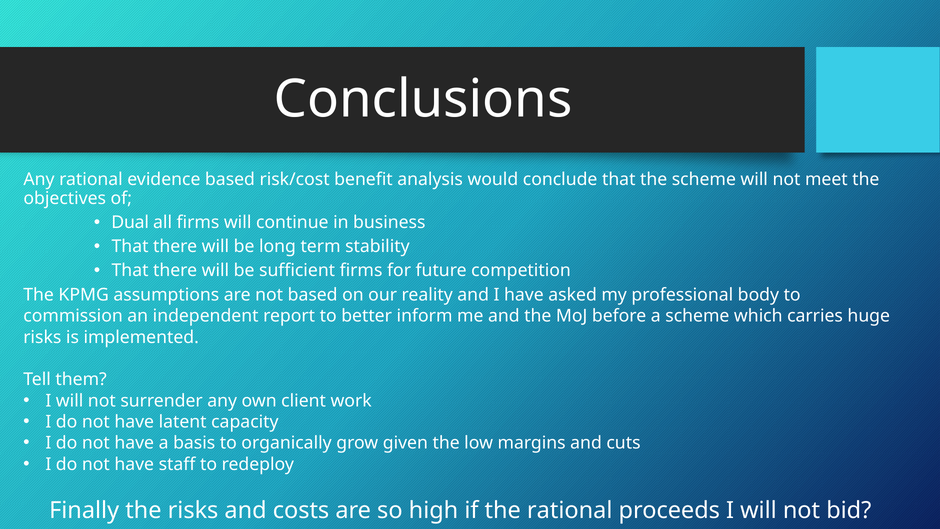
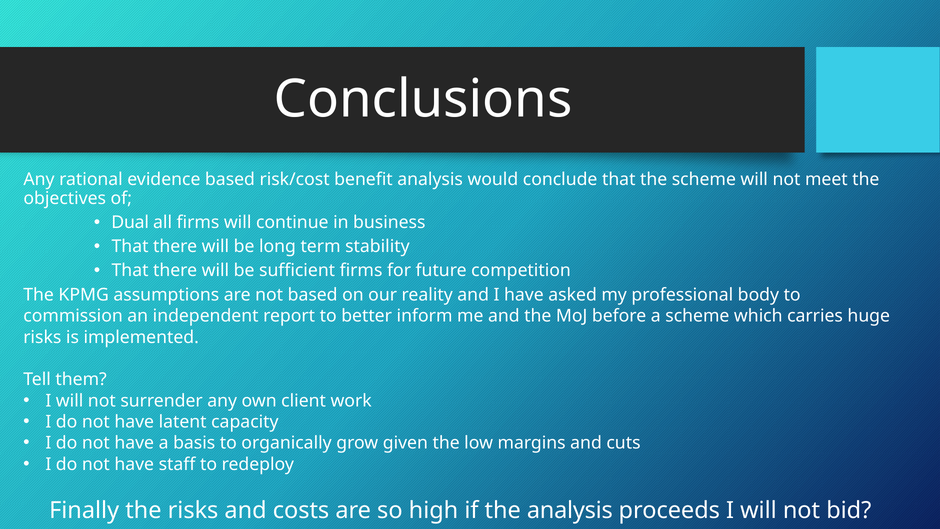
the rational: rational -> analysis (570, 510)
